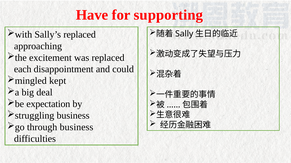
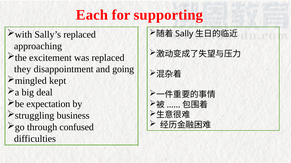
Have: Have -> Each (92, 15)
each: each -> they (23, 69)
could: could -> going (123, 69)
through business: business -> confused (77, 128)
